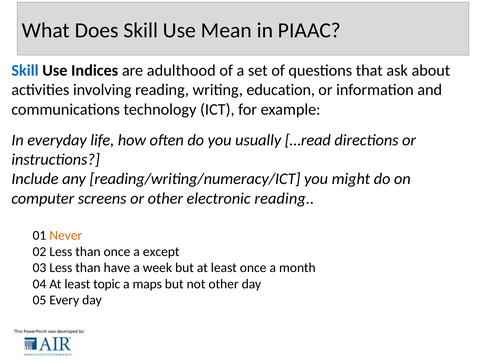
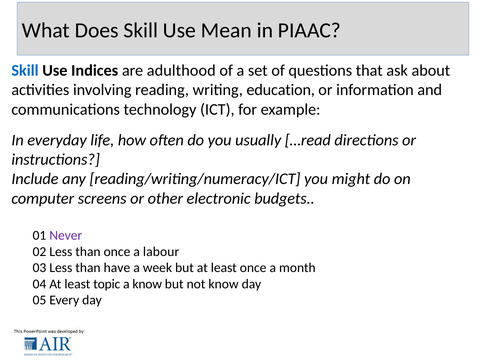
electronic reading: reading -> budgets (284, 199)
Never colour: orange -> purple (66, 236)
except: except -> labour (161, 252)
a maps: maps -> know (147, 284)
not other: other -> know (224, 284)
